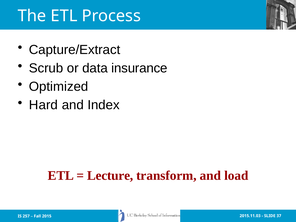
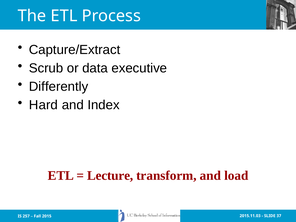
insurance: insurance -> executive (139, 68)
Optimized: Optimized -> Differently (59, 87)
